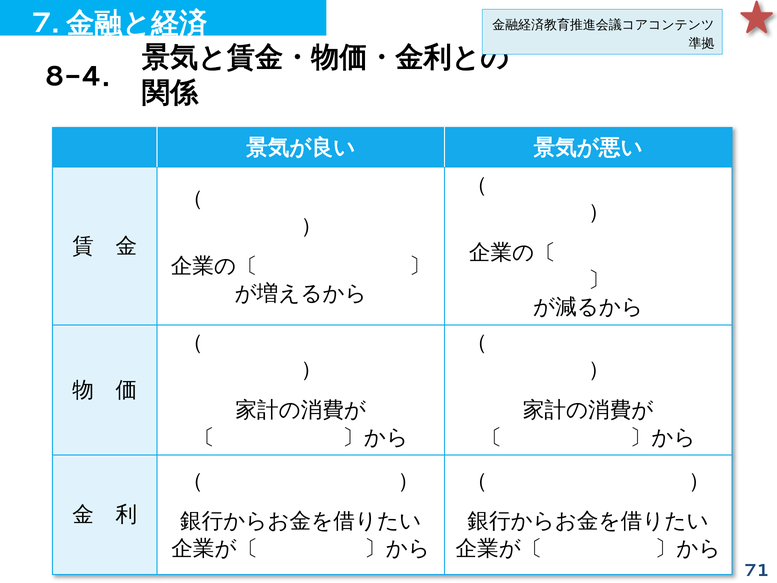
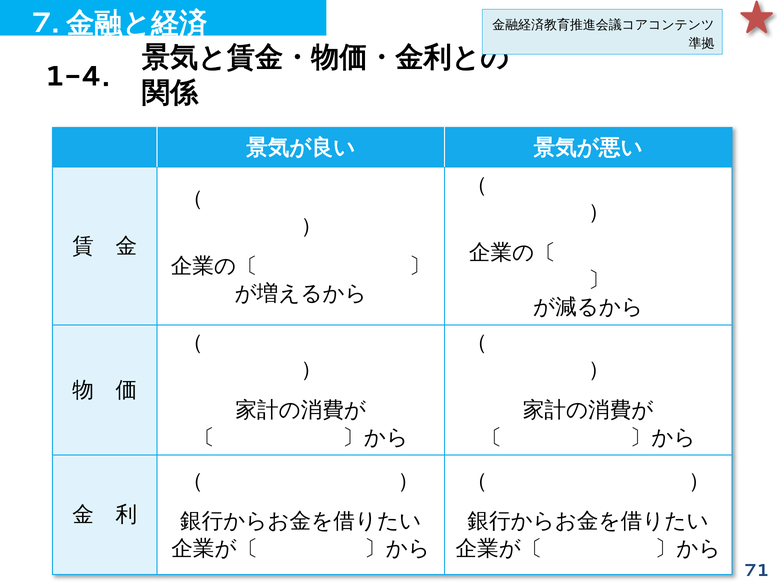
8-4: 8-4 -> 1-4 (77, 76)
